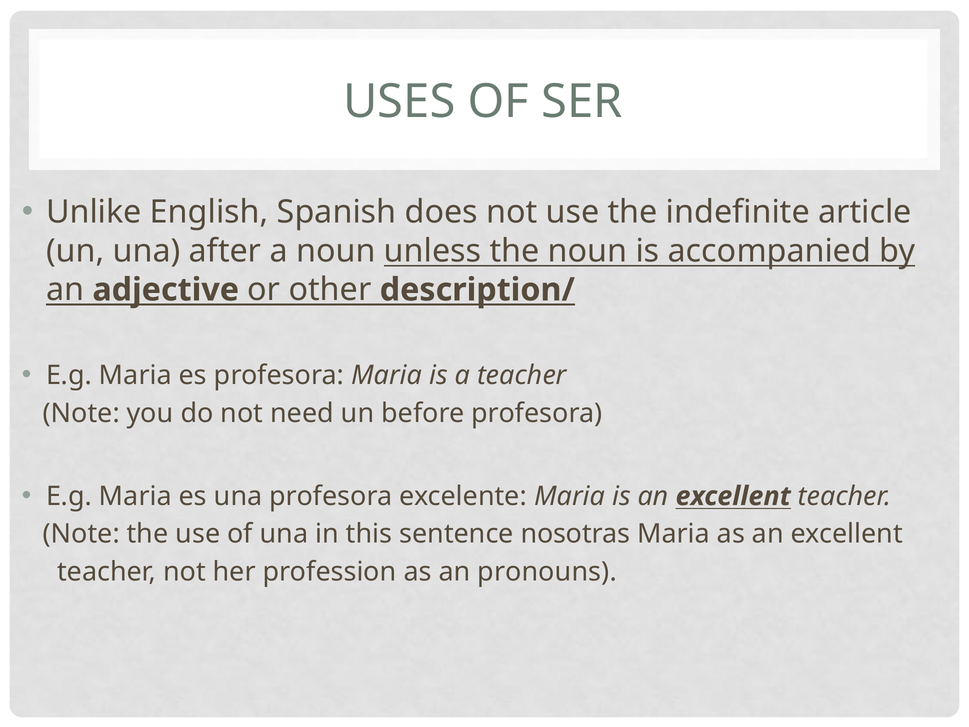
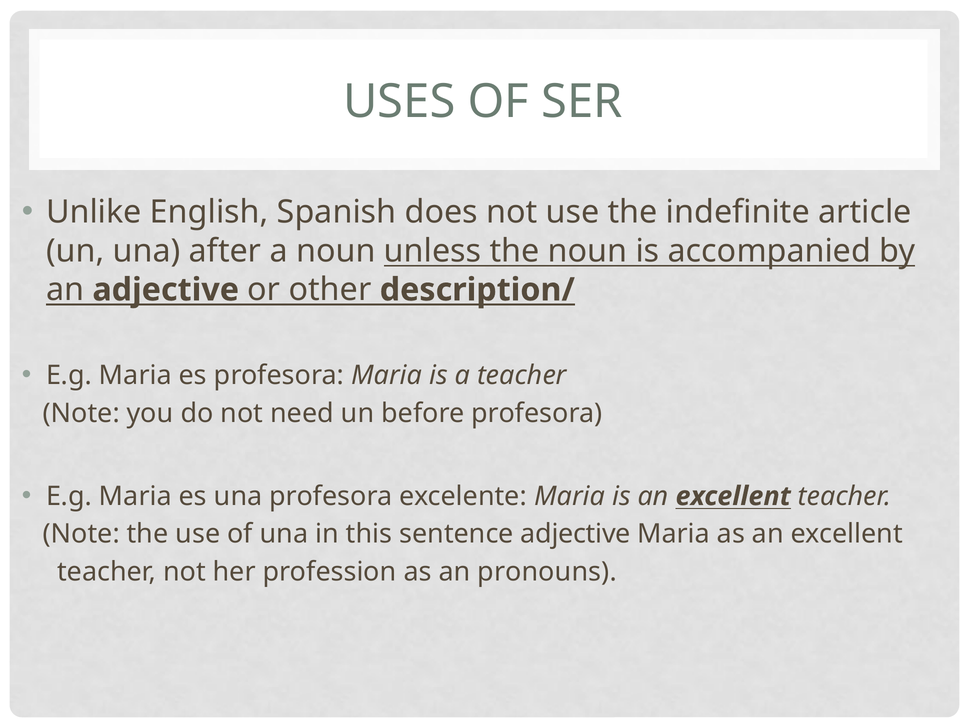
sentence nosotras: nosotras -> adjective (576, 534)
